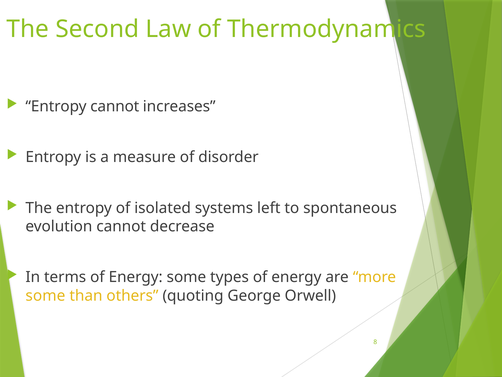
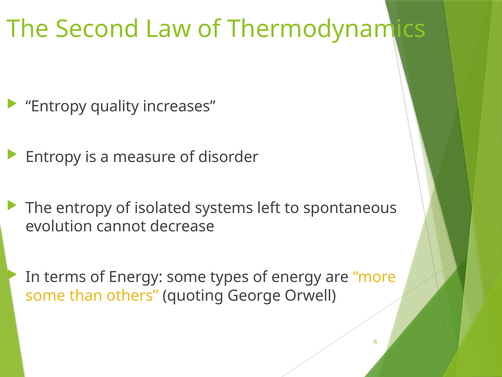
Entropy cannot: cannot -> quality (115, 106)
